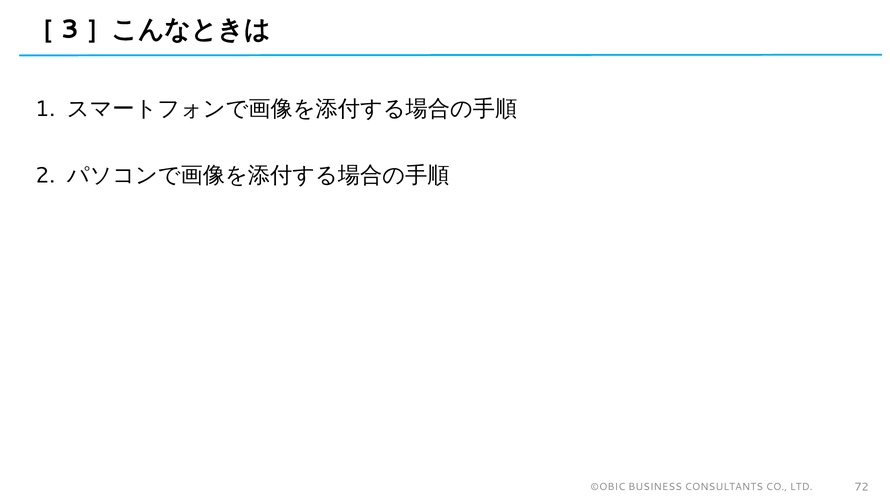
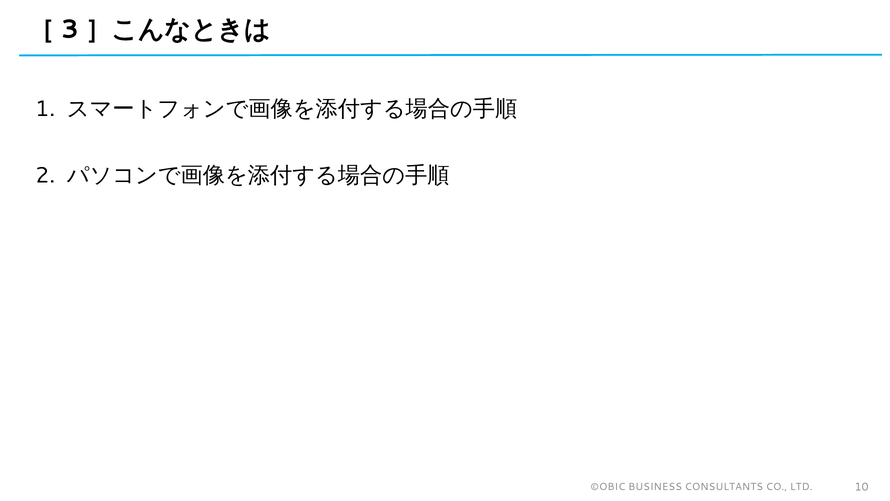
72: 72 -> 10 (862, 487)
